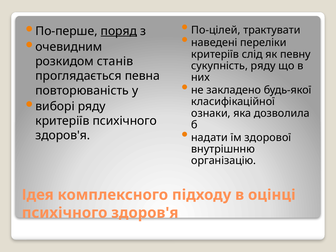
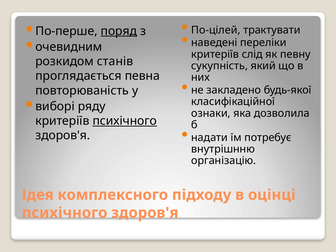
сукупність ряду: ряду -> який (263, 66)
психічного underline: none -> present (125, 121)
здорової: здорової -> потребує (268, 137)
